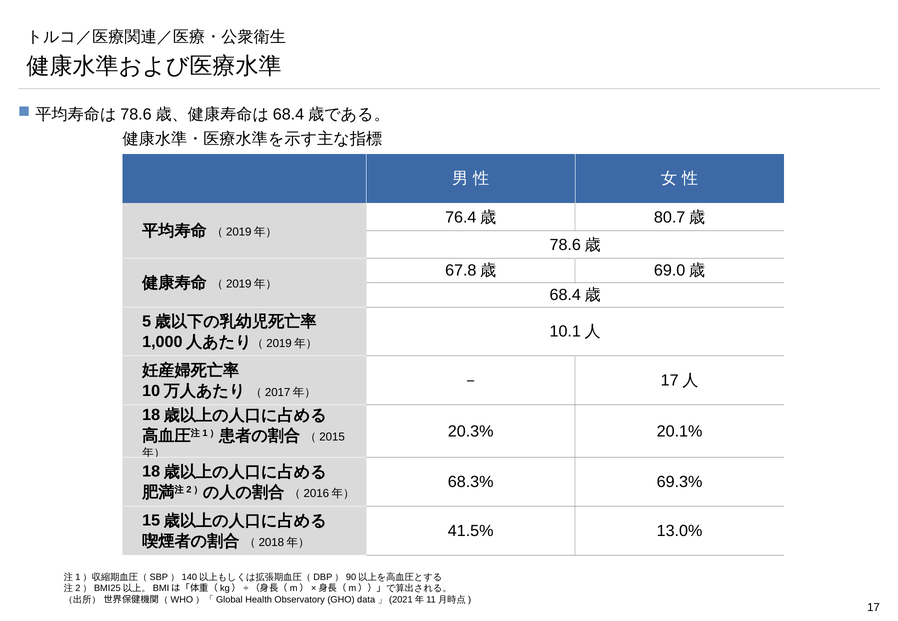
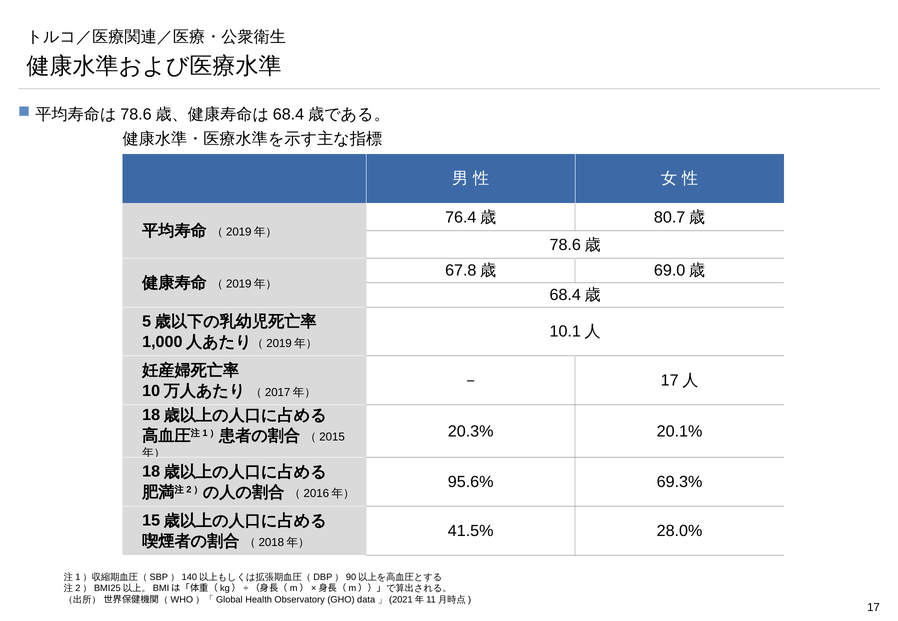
68.3%: 68.3% -> 95.6% (471, 483)
13.0%: 13.0% -> 28.0% (680, 532)
